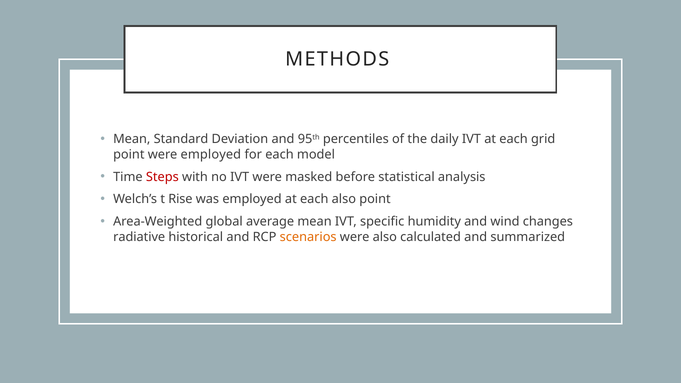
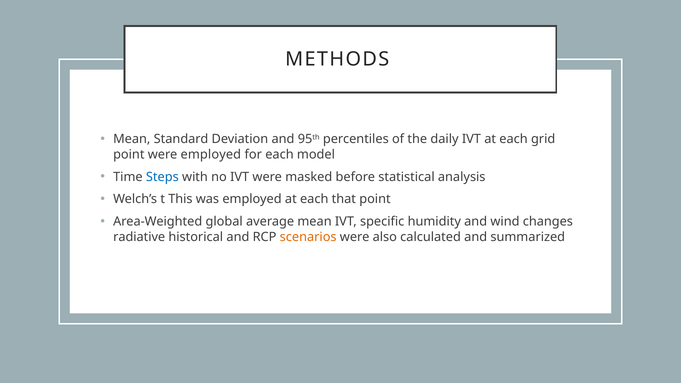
Steps colour: red -> blue (162, 177)
Rise: Rise -> This (180, 199)
each also: also -> that (344, 199)
